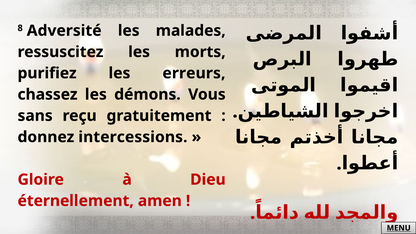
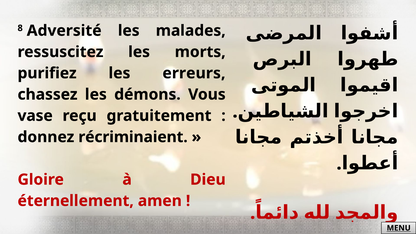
sans: sans -> vase (35, 116)
intercessions: intercessions -> récriminaient (133, 137)
